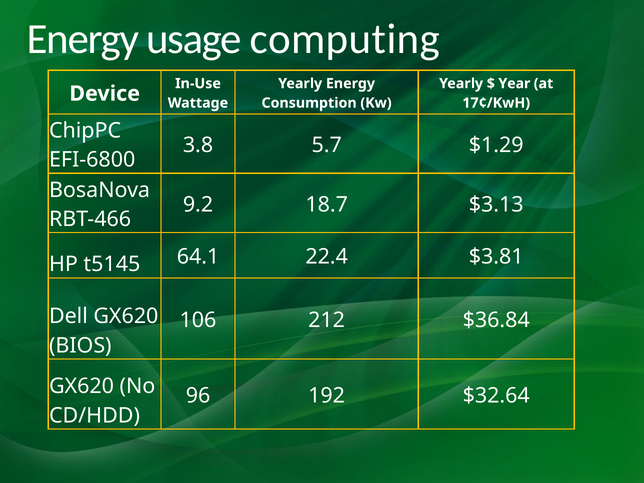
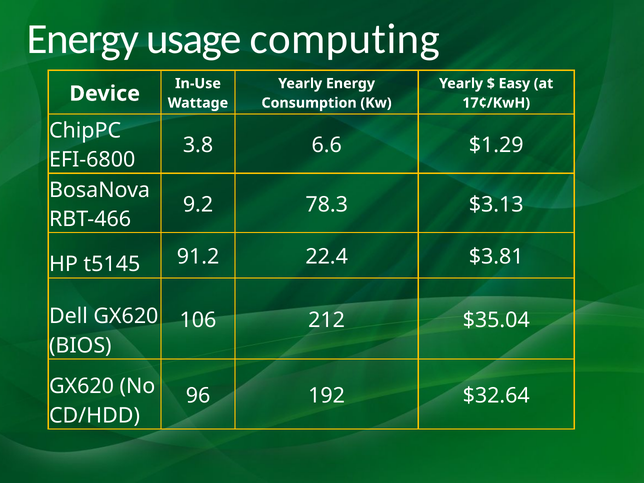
Year: Year -> Easy (514, 84)
5.7: 5.7 -> 6.6 (327, 145)
18.7: 18.7 -> 78.3 (327, 205)
64.1: 64.1 -> 91.2 (198, 257)
$36.84: $36.84 -> $35.04 (496, 320)
